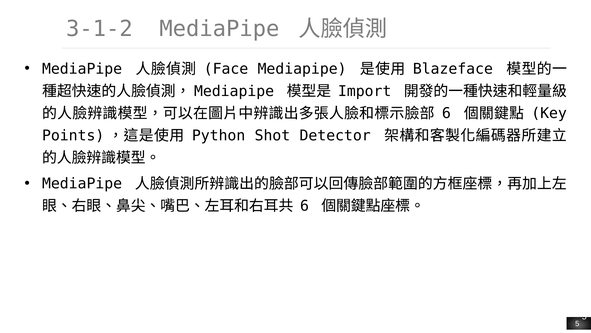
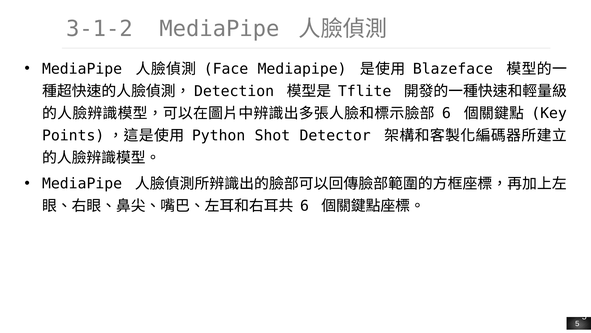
Mediapipe: Mediapipe -> Detection (234, 91)
Import: Import -> Tflite (365, 91)
